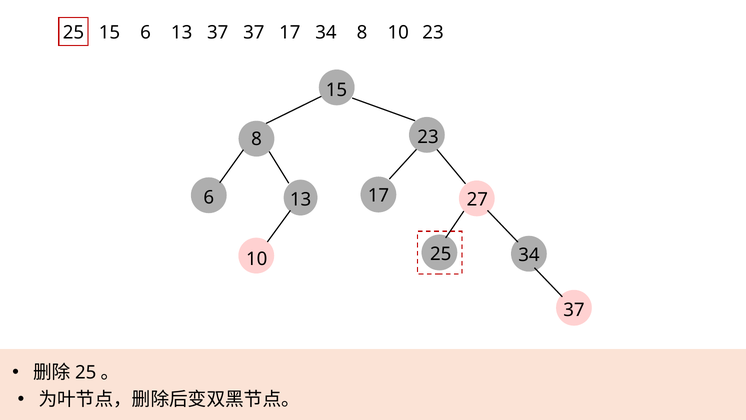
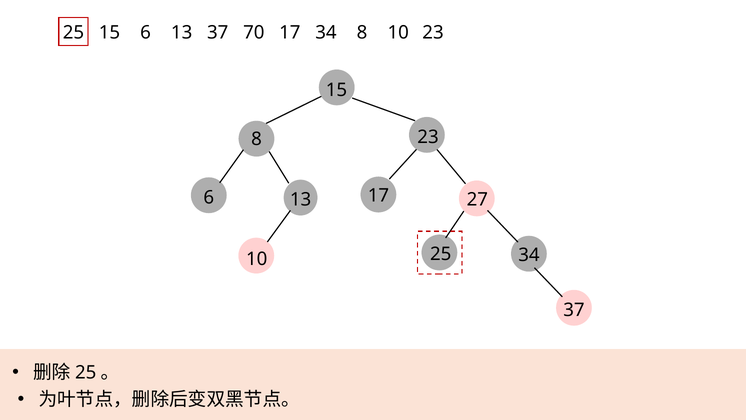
37 37: 37 -> 70 (254, 33)
